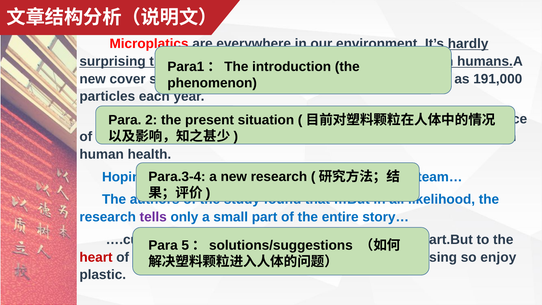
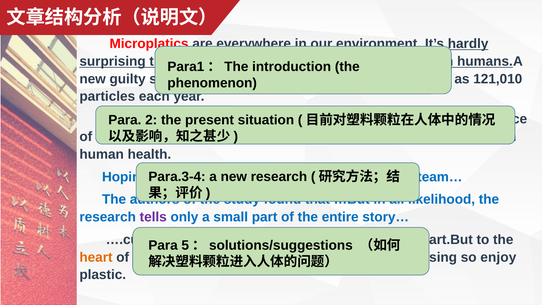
cover: cover -> guilty (128, 79)
191,000: 191,000 -> 121,010 (498, 79)
heart colour: red -> orange (96, 257)
